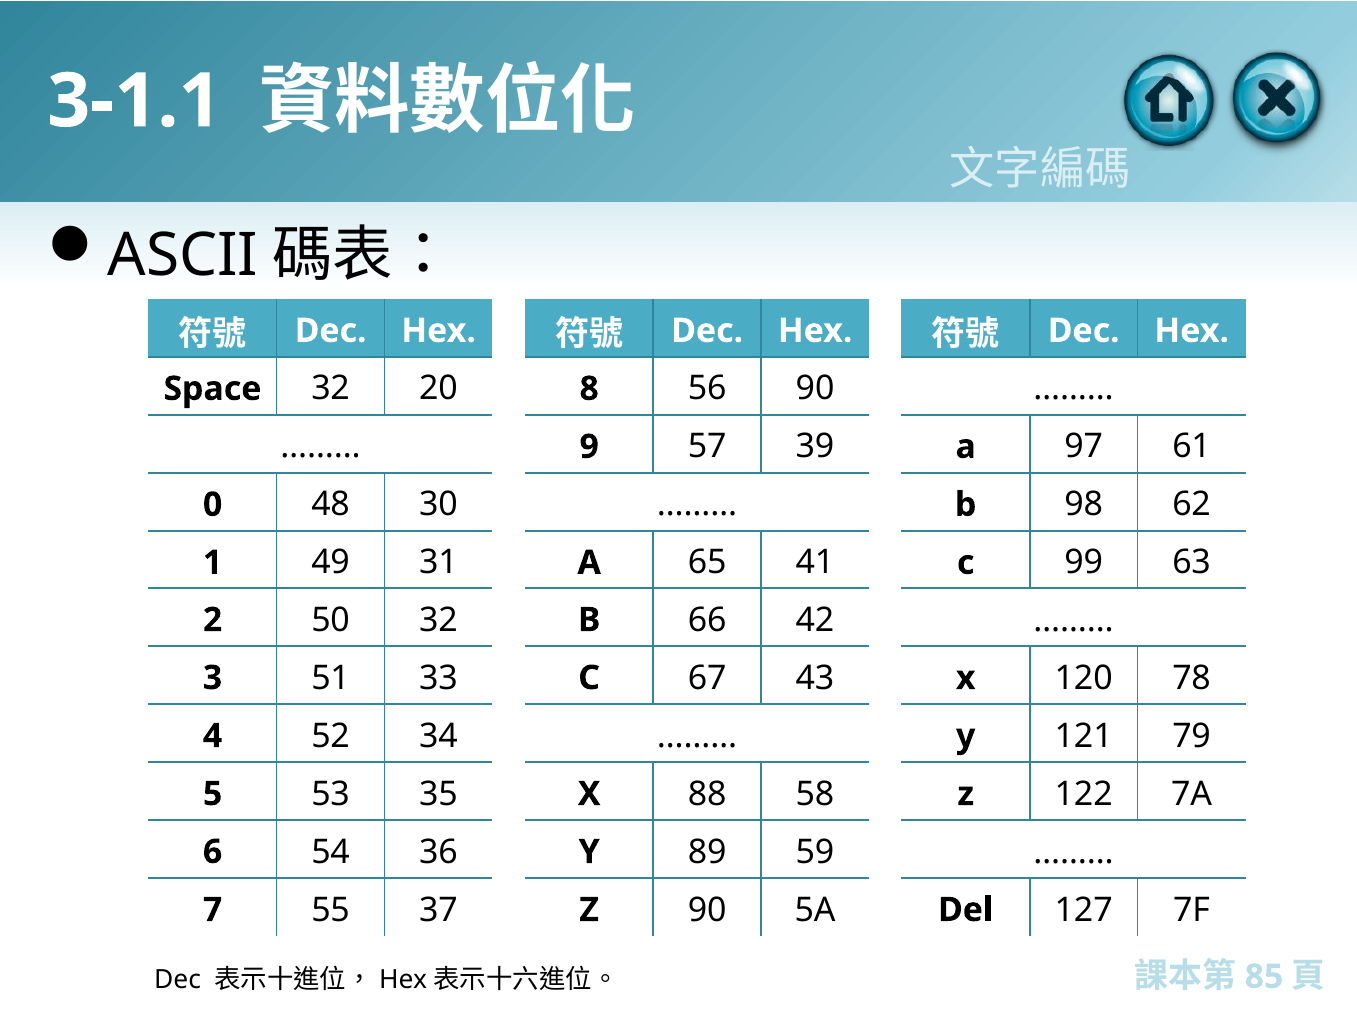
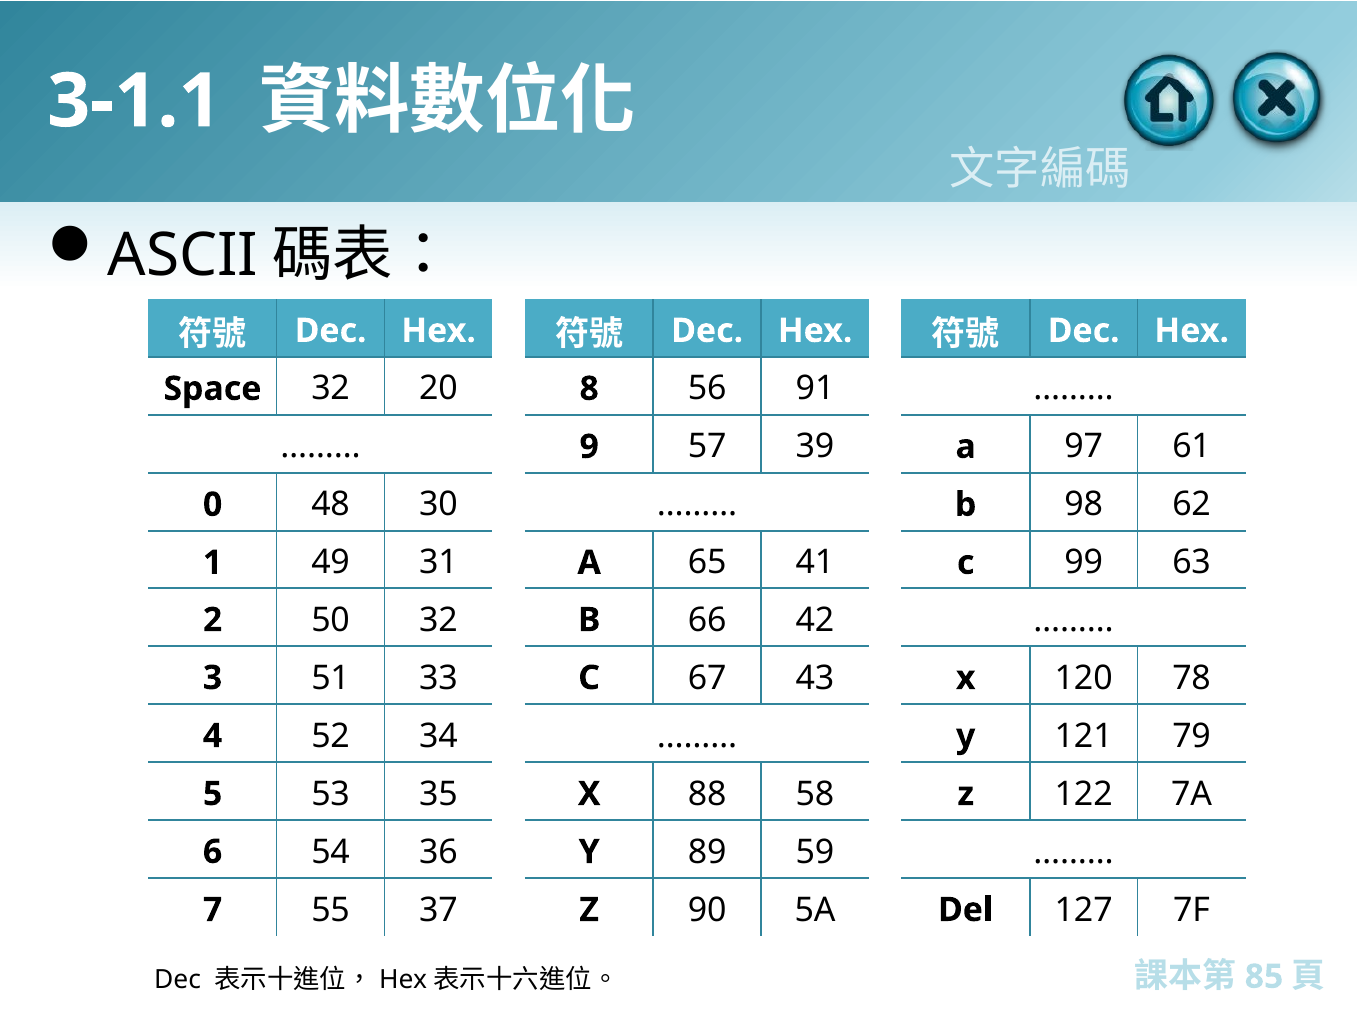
56 90: 90 -> 91 (815, 389)
